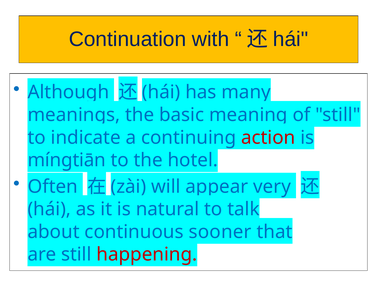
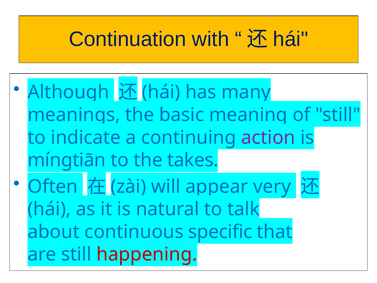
action colour: red -> purple (268, 137)
hotel: hotel -> takes (193, 160)
sooner: sooner -> specific (220, 232)
